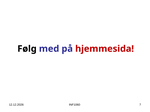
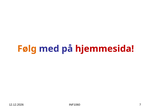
Følg colour: black -> orange (27, 49)
